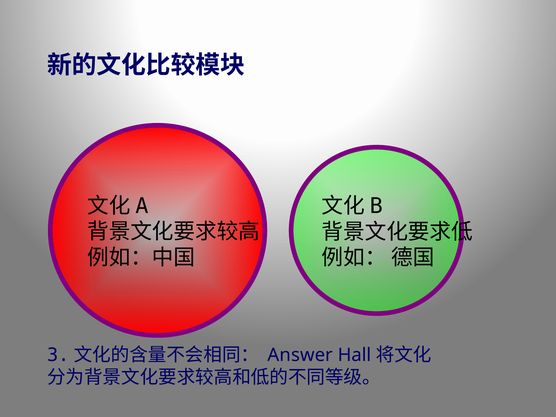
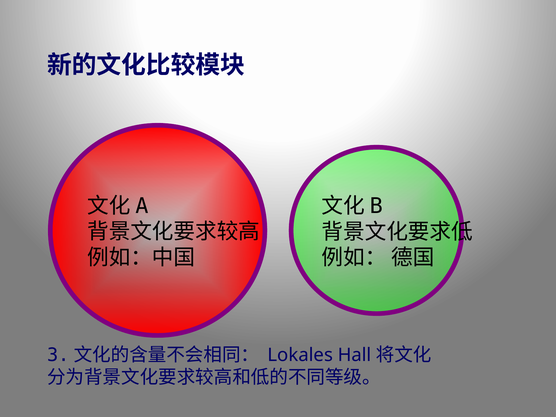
Answer: Answer -> Lokales (300, 355)
